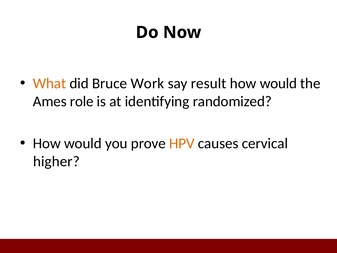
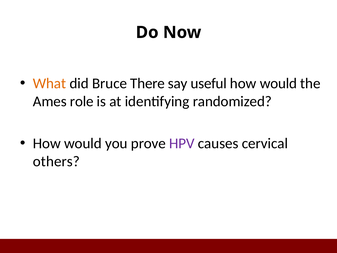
Work: Work -> There (148, 83)
result: result -> useful (209, 83)
HPV colour: orange -> purple (182, 143)
higher: higher -> others (56, 161)
